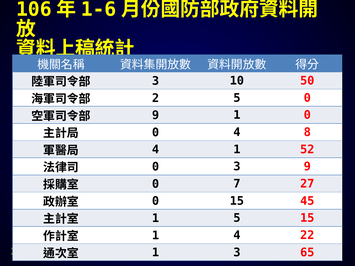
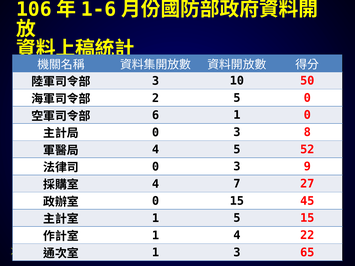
9: 9 -> 6 (156, 115)
4: 4 -> 3 (237, 132)
4 1: 1 -> 5 (237, 150)
0: 0 -> 4 (156, 184)
